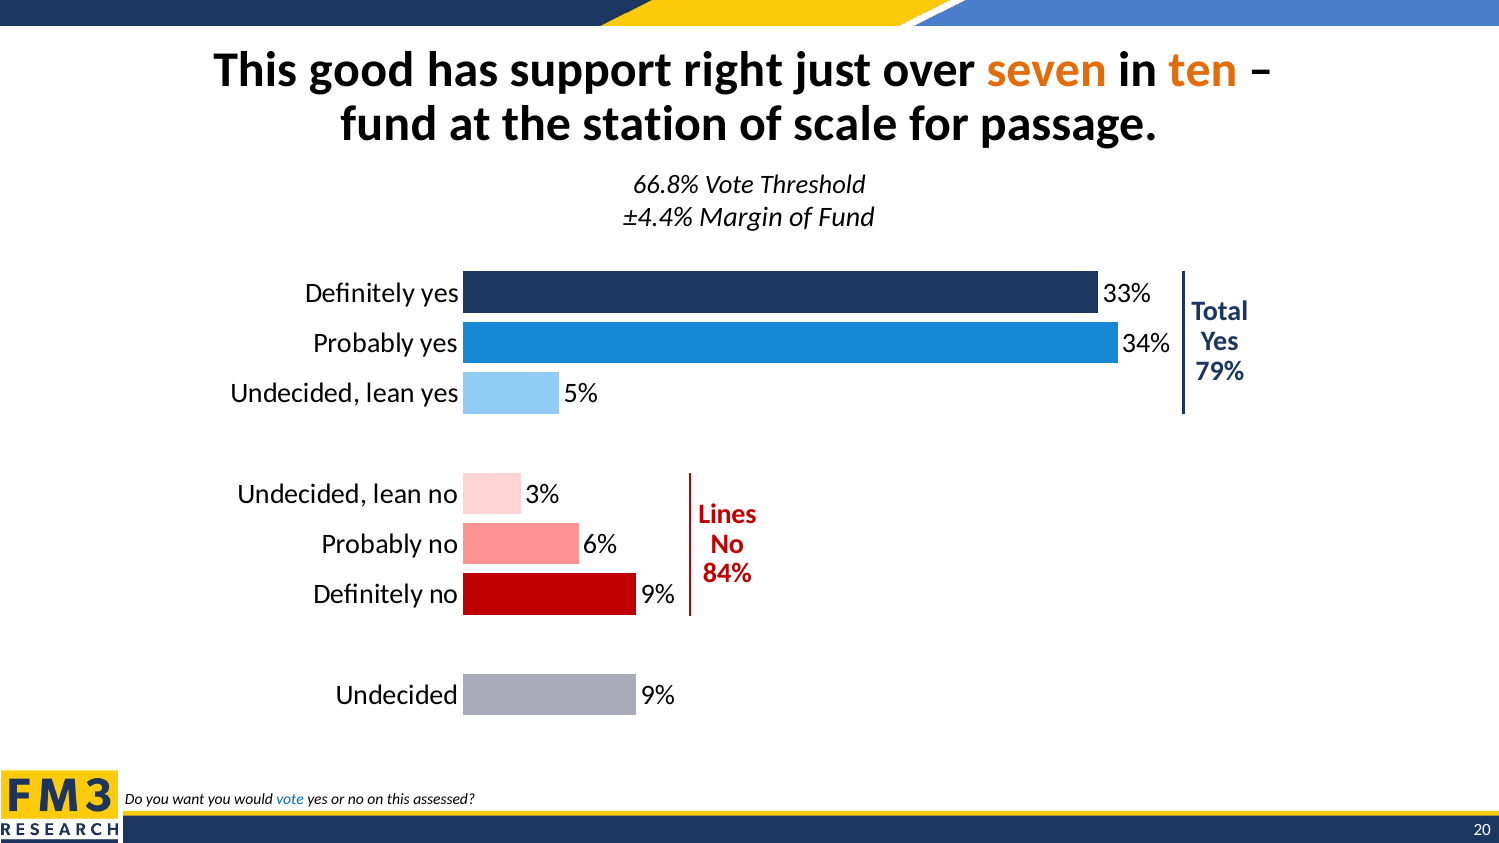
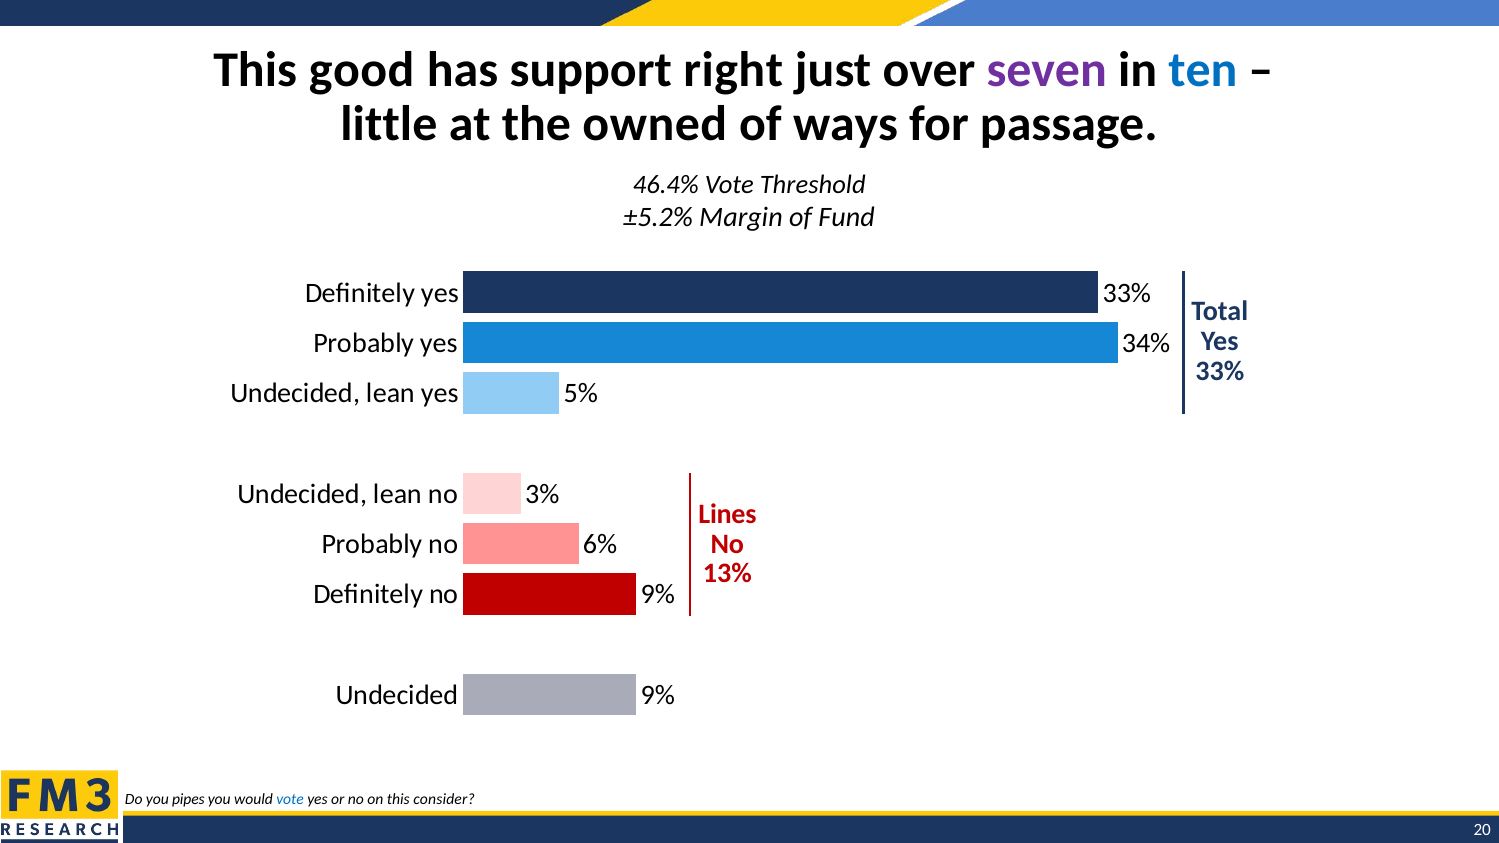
seven colour: orange -> purple (1047, 71)
ten colour: orange -> blue (1203, 71)
fund: fund -> little (389, 125)
station: station -> owned (655, 125)
scale: scale -> ways (846, 125)
66.8%: 66.8% -> 46.4% (666, 184)
±4.4%: ±4.4% -> ±5.2% (658, 217)
79%: 79% -> 33% (1220, 371)
84%: 84% -> 13% (727, 574)
want: want -> pipes (188, 800)
assessed: assessed -> consider (444, 800)
